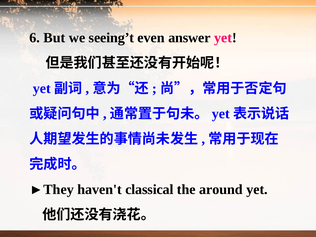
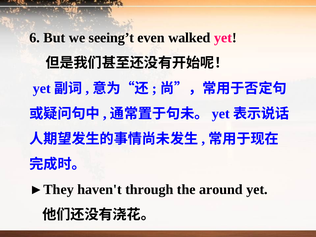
answer: answer -> walked (189, 38)
classical: classical -> through (149, 189)
